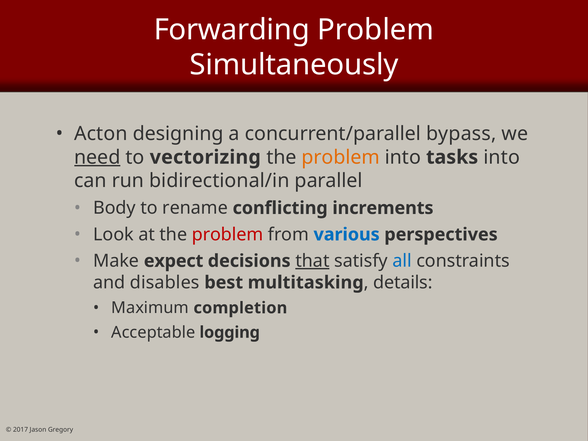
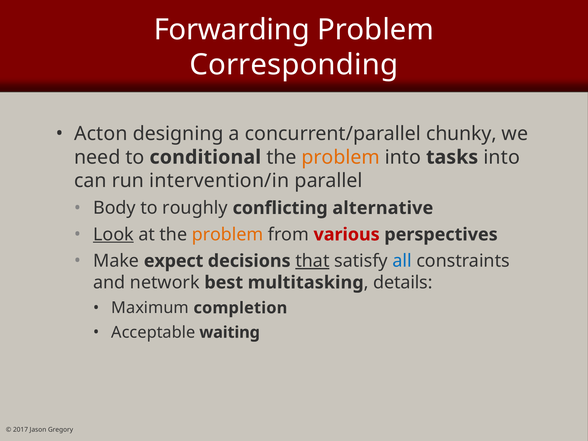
Simultaneously: Simultaneously -> Corresponding (294, 65)
bypass: bypass -> chunky (461, 134)
need underline: present -> none (97, 157)
vectorizing: vectorizing -> conditional (205, 157)
bidirectional/in: bidirectional/in -> intervention/in (219, 181)
rename: rename -> roughly (195, 208)
increments: increments -> alternative (383, 208)
Look underline: none -> present (113, 235)
problem colour: red -> orange (228, 235)
various colour: blue -> red (347, 235)
disables: disables -> network (165, 283)
logging: logging -> waiting (230, 332)
